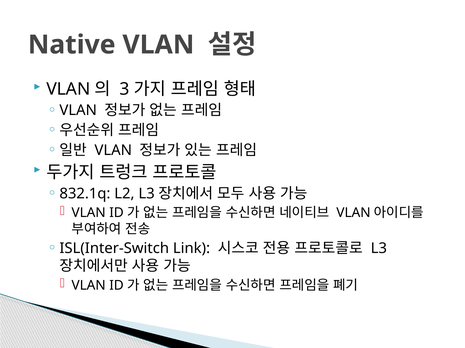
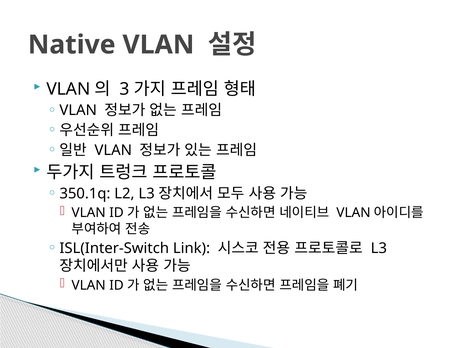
832.1q: 832.1q -> 350.1q (85, 194)
